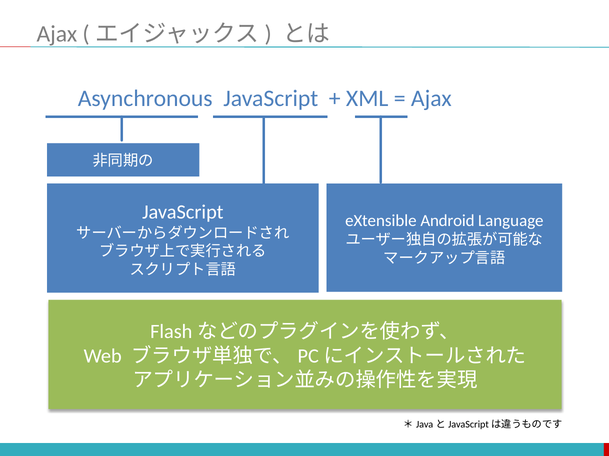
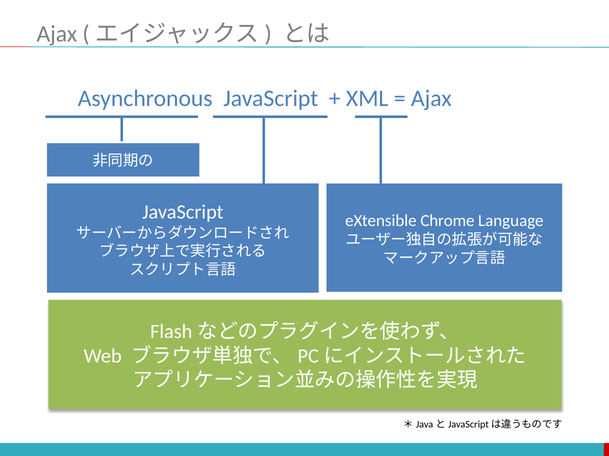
Android: Android -> Chrome (447, 221)
